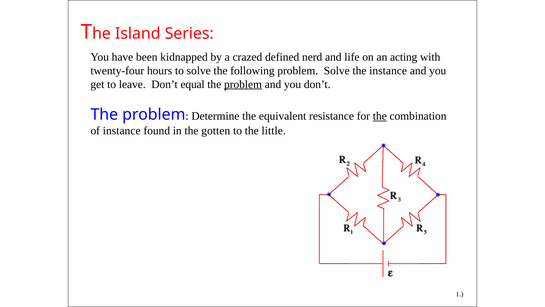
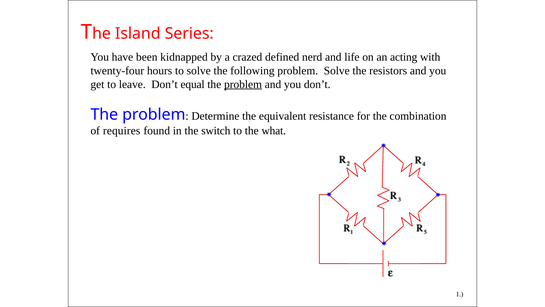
the instance: instance -> resistors (388, 71)
the underline: present -> none (380, 116)
of instance: instance -> requires (122, 130)
gotten: gotten -> switch (216, 130)
little: little -> what (274, 130)
